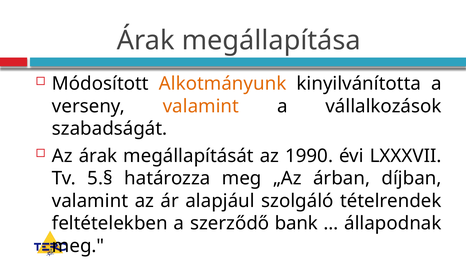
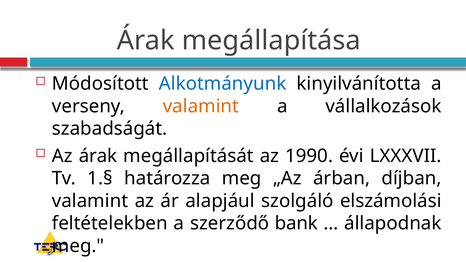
Alkotmányunk colour: orange -> blue (223, 84)
5.§: 5.§ -> 1.§ (100, 178)
tételrendek: tételrendek -> elszámolási (391, 201)
